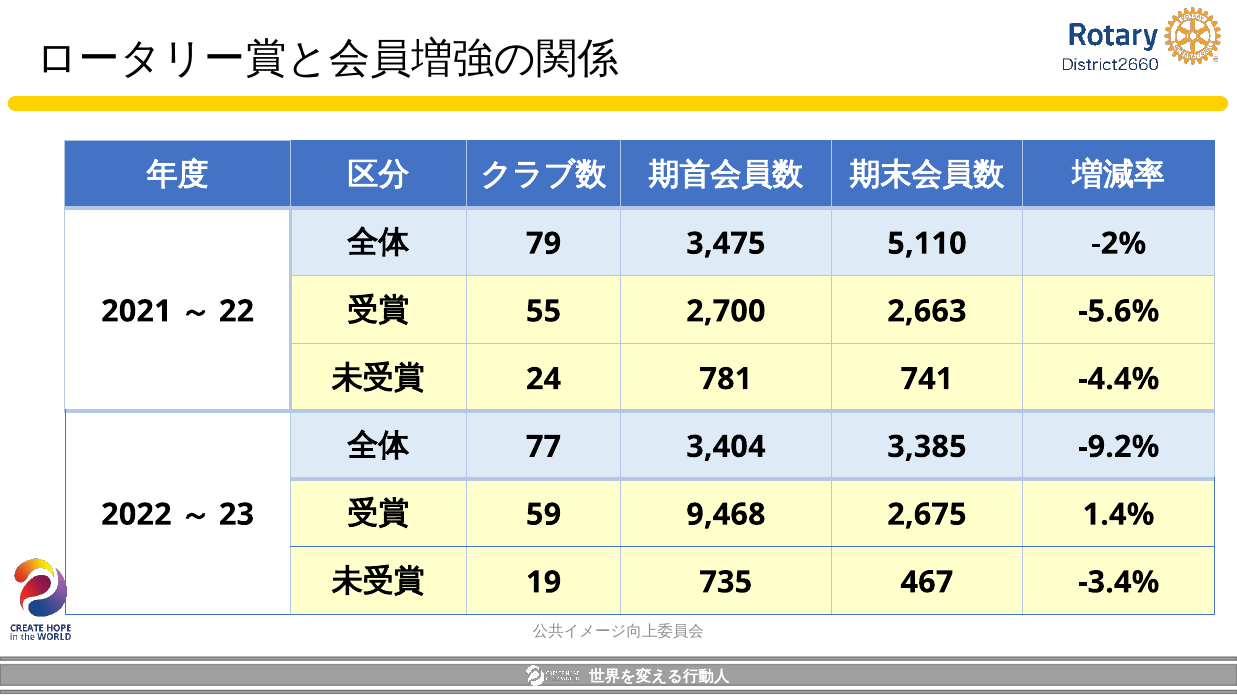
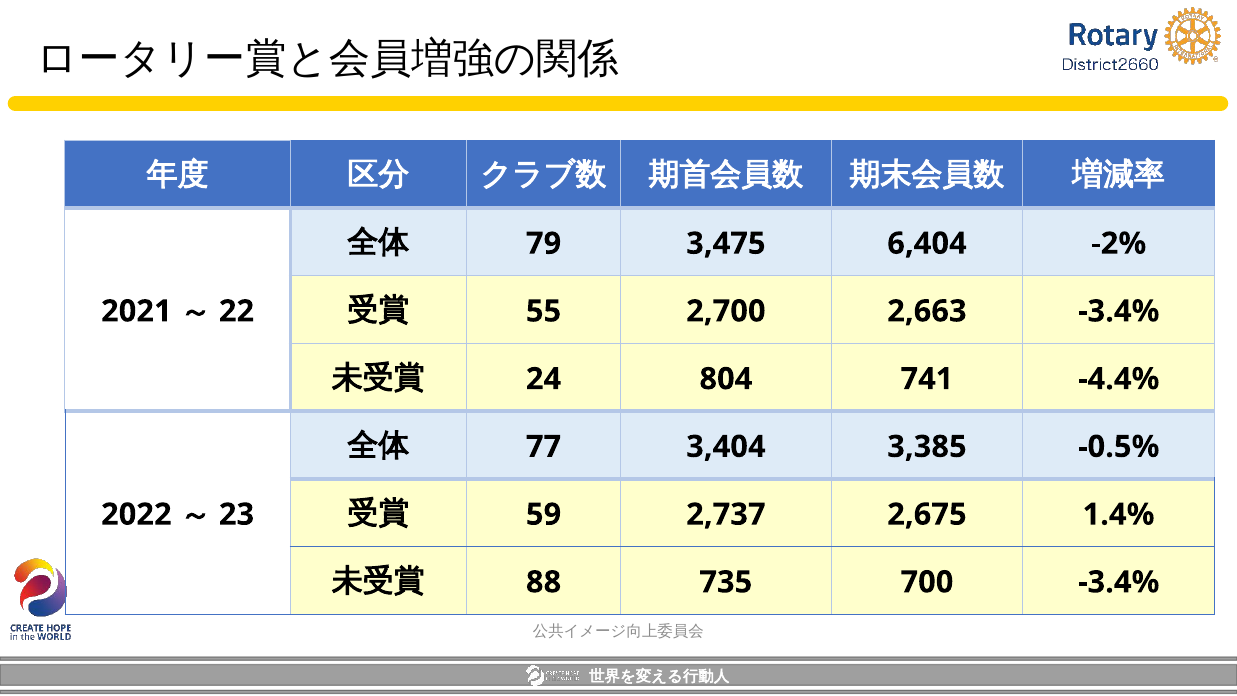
5,110: 5,110 -> 6,404 (927, 243)
2,663 -5.6%: -5.6% -> -3.4% (1119, 311)
781: 781 -> 804 (726, 379)
-9.2%: -9.2% -> -0.5% (1119, 447)
9,468: 9,468 -> 2,737 (726, 514)
19: 19 -> 88 (544, 582)
467: 467 -> 700 (927, 582)
